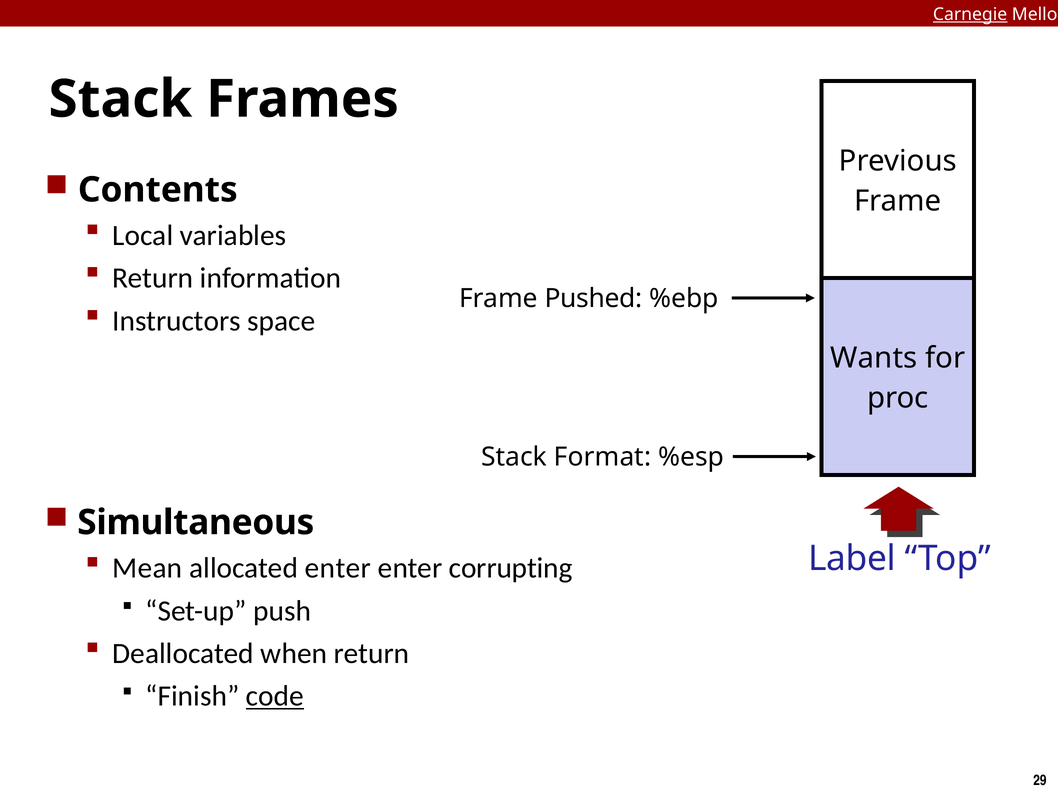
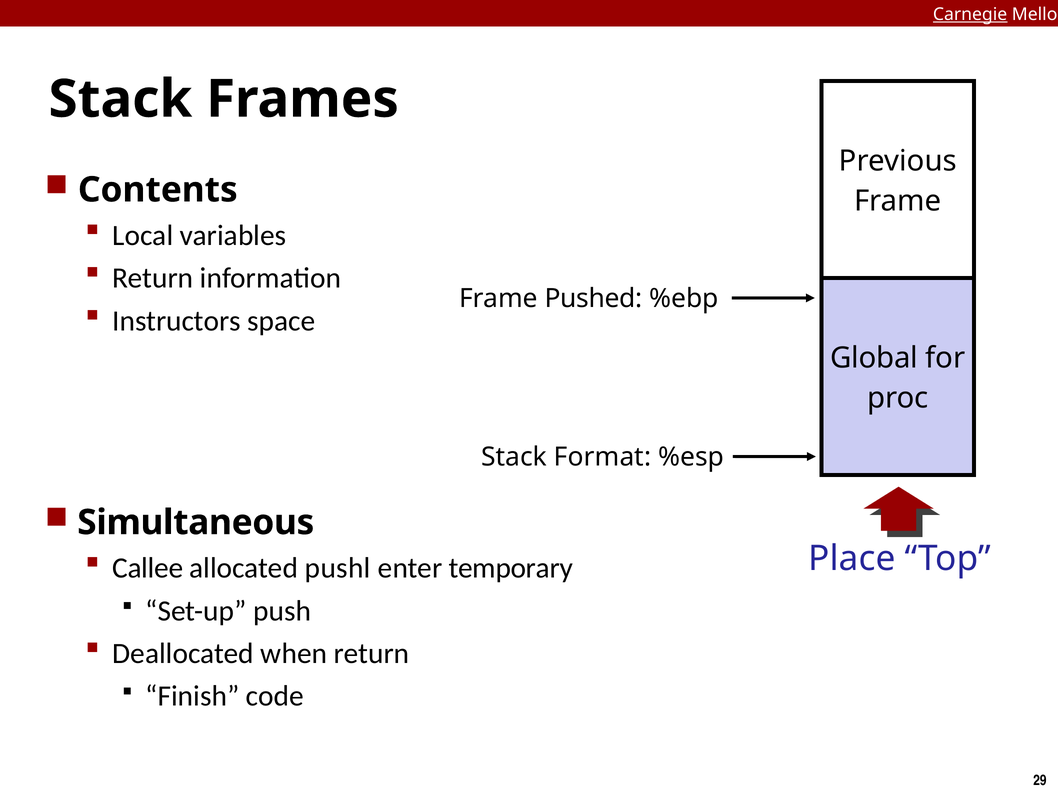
Wants: Wants -> Global (874, 358)
Label: Label -> Place (852, 558)
Mean: Mean -> Callee (148, 568)
allocated enter: enter -> pushl (338, 568)
corrupting: corrupting -> temporary (511, 568)
code underline: present -> none (275, 696)
